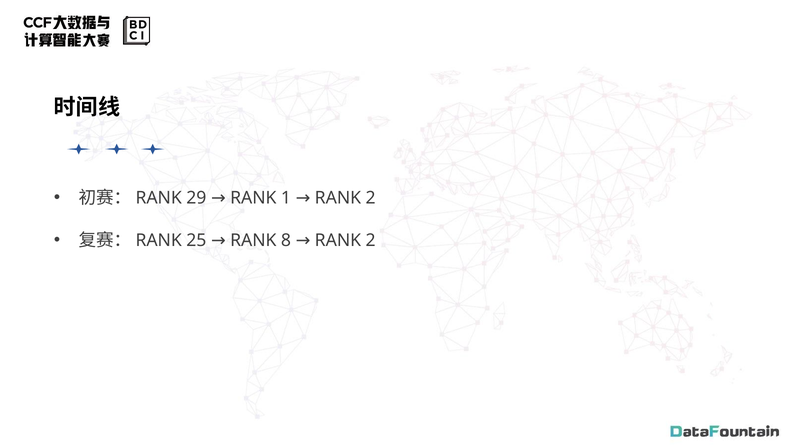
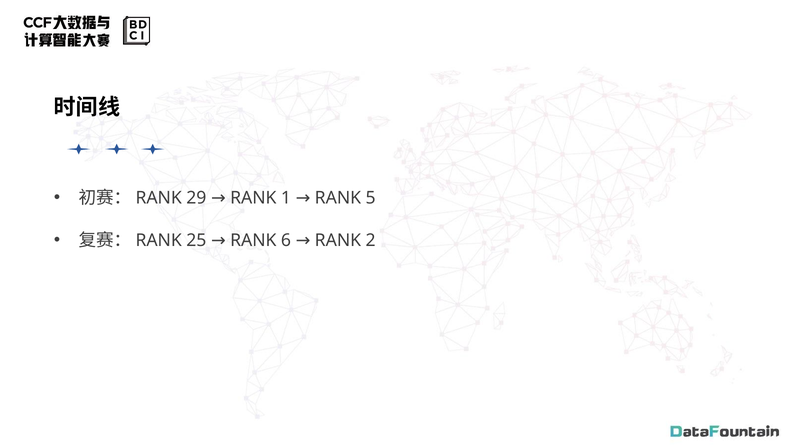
1 RANK 2: 2 -> 5 (371, 198)
8: 8 -> 6 (286, 240)
